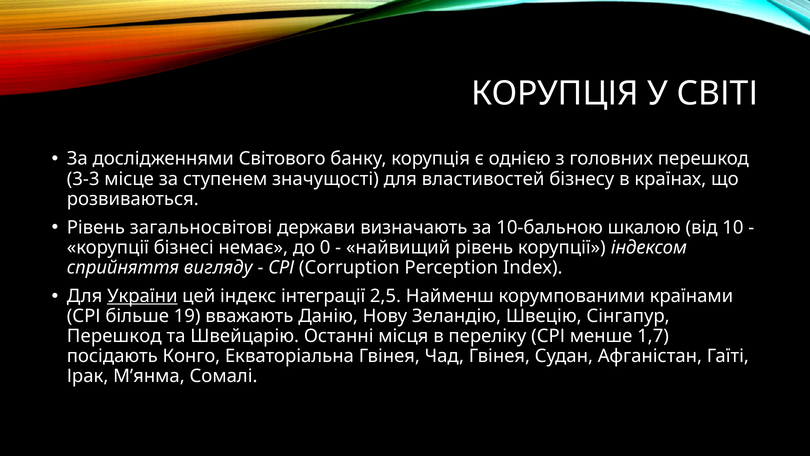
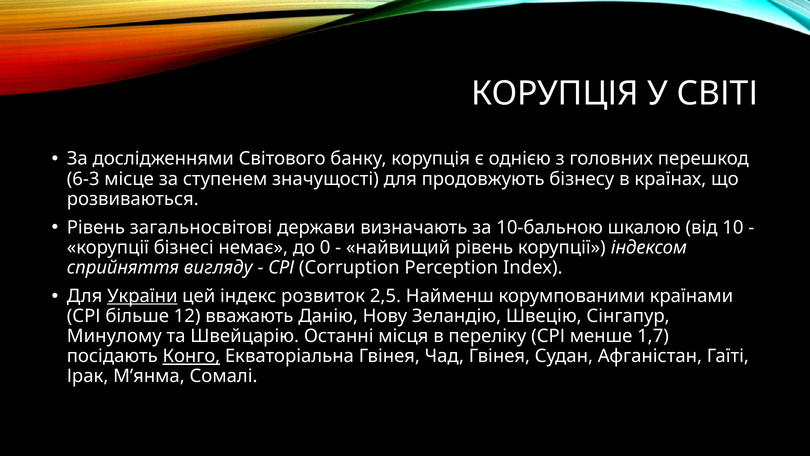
3-3: 3-3 -> 6-3 (83, 179)
властивостей: властивостей -> продовжують (483, 179)
інтеграції: інтеграції -> розвиток (323, 296)
19: 19 -> 12 (187, 316)
Перешкод: Перешкод -> Минулому (114, 336)
Конго underline: none -> present (191, 356)
